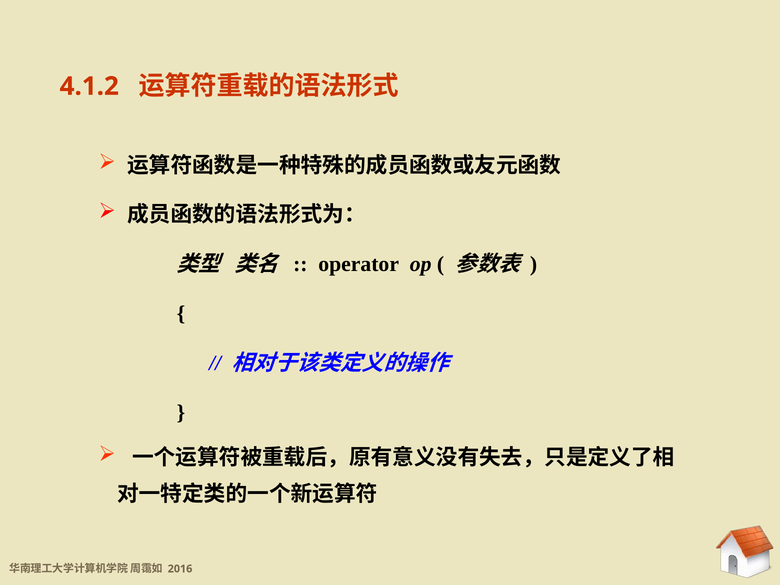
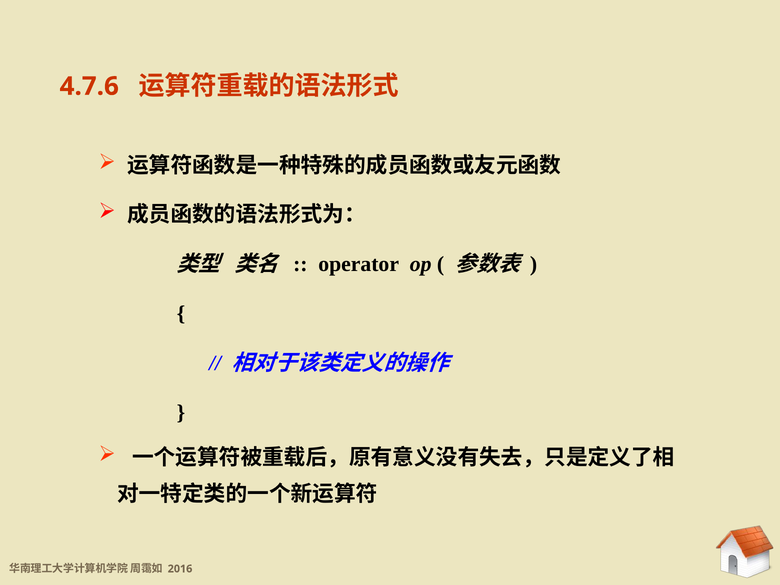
4.1.2: 4.1.2 -> 4.7.6 (89, 86)
